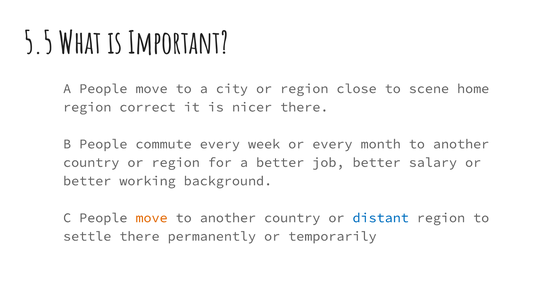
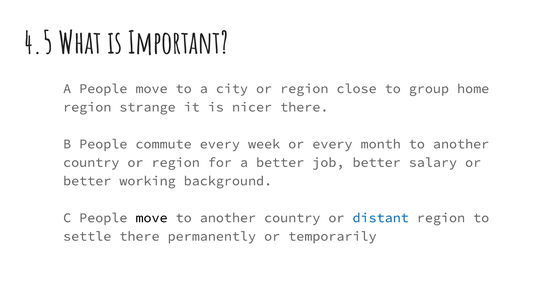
5.5: 5.5 -> 4.5 (38, 43)
scene: scene -> group (429, 89)
correct: correct -> strange (148, 107)
move colour: orange -> black (152, 218)
